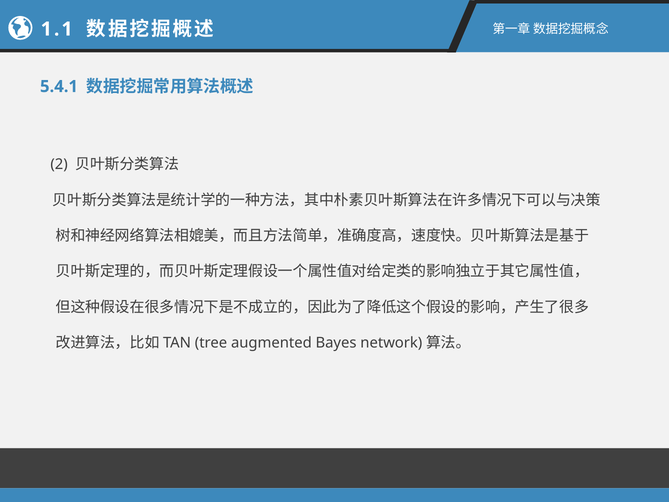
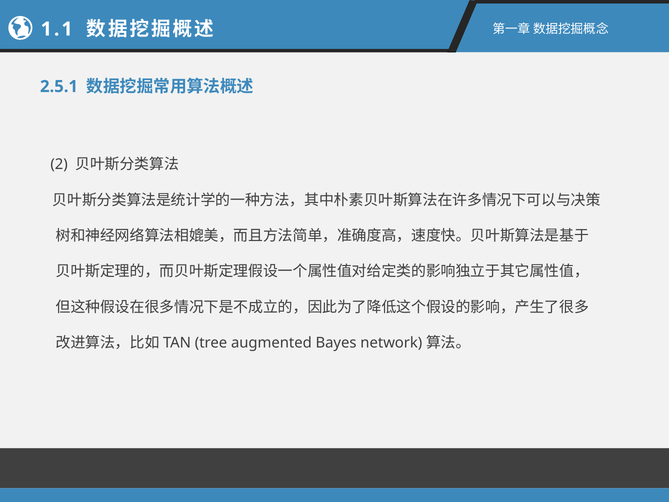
5.4.1: 5.4.1 -> 2.5.1 (59, 86)
